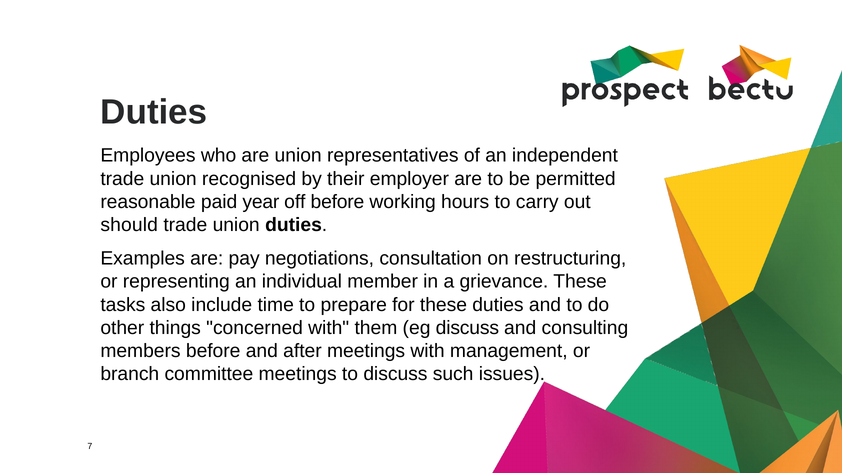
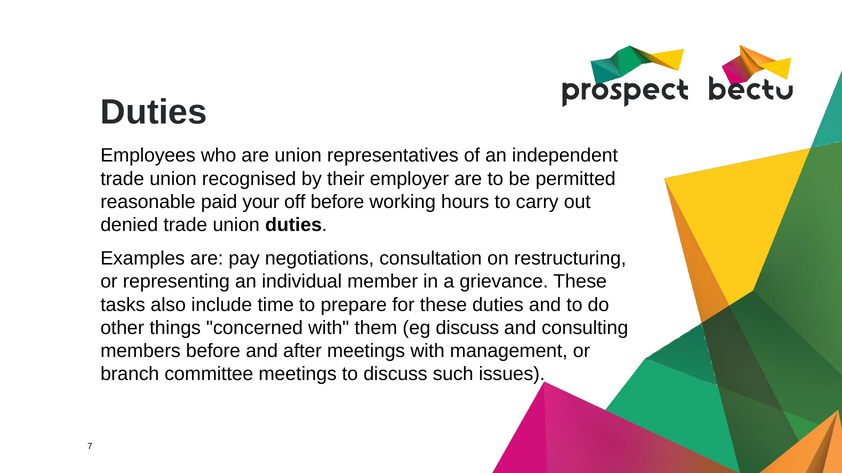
year: year -> your (261, 202)
should: should -> denied (129, 225)
